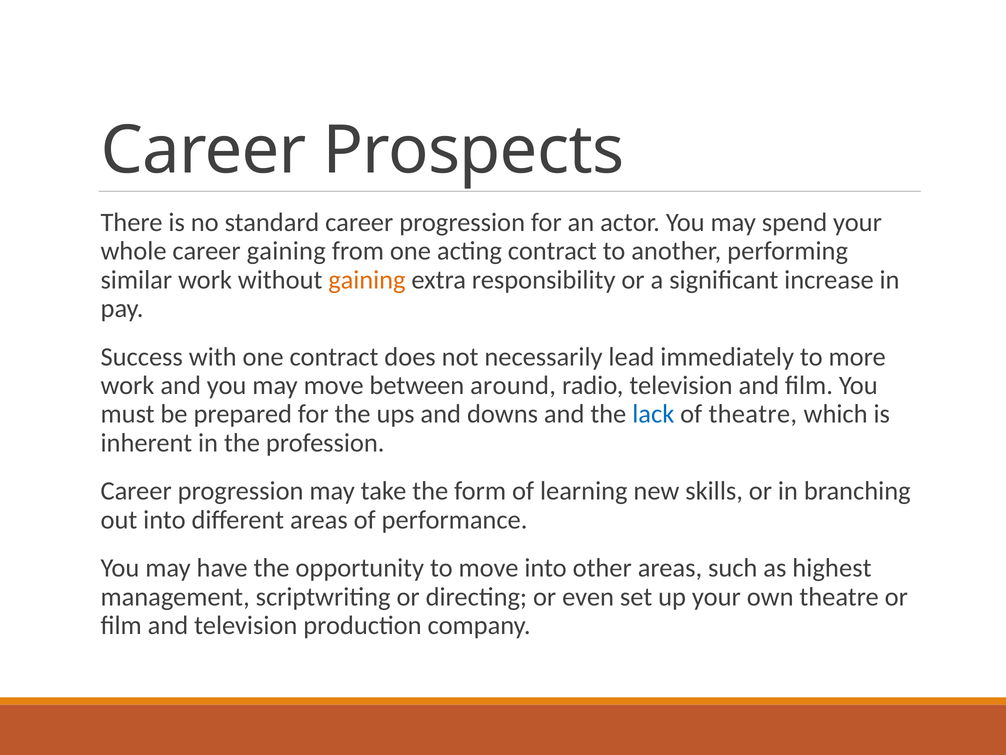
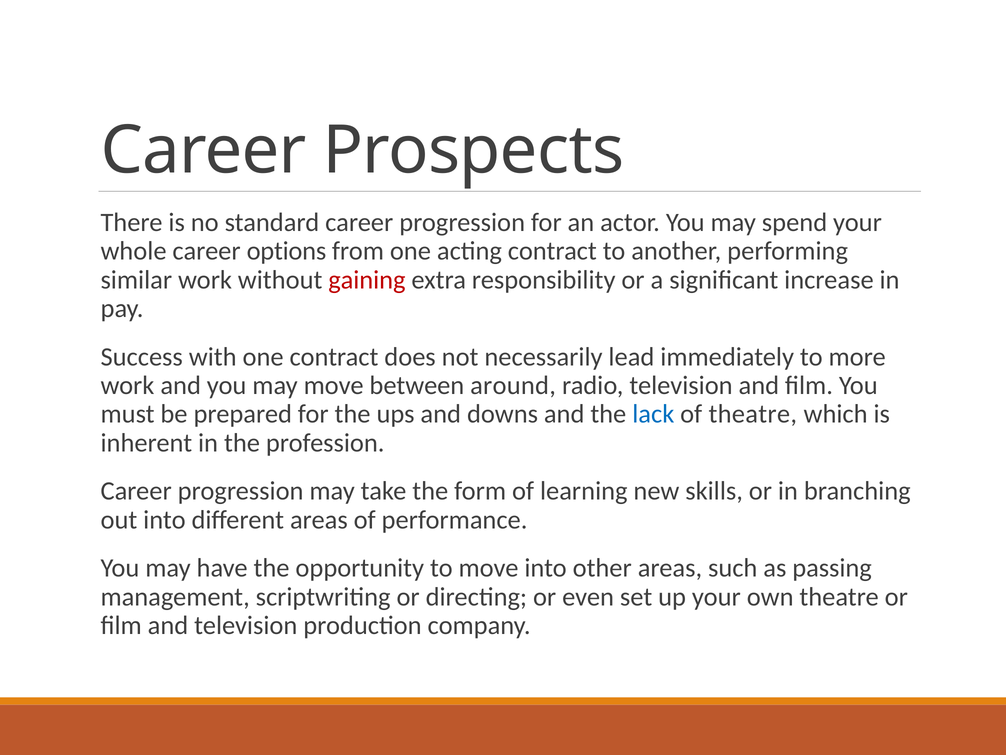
career gaining: gaining -> options (286, 251)
gaining colour: orange -> red (367, 280)
highest: highest -> passing (832, 568)
